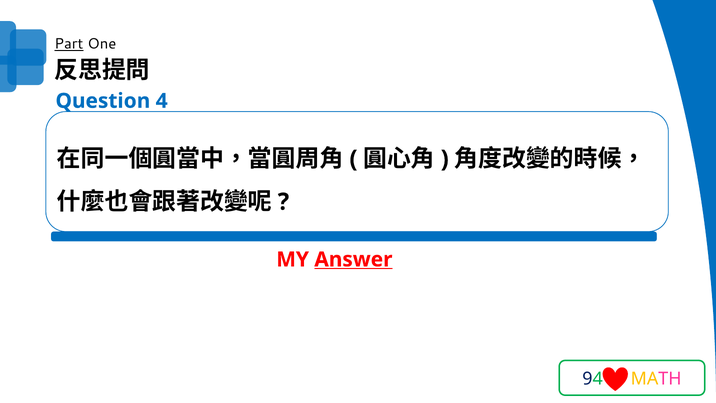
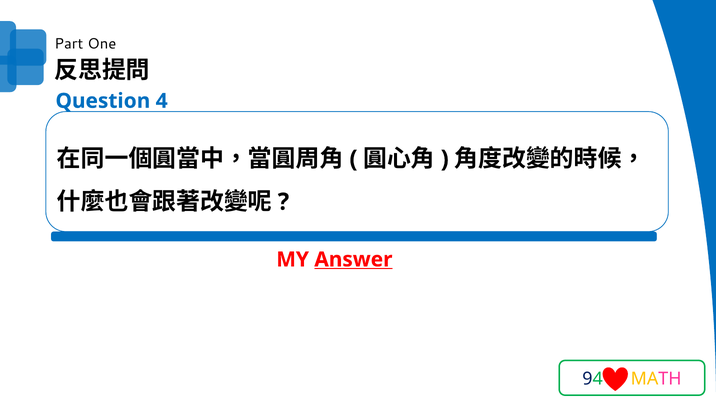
Part underline: present -> none (69, 44)
